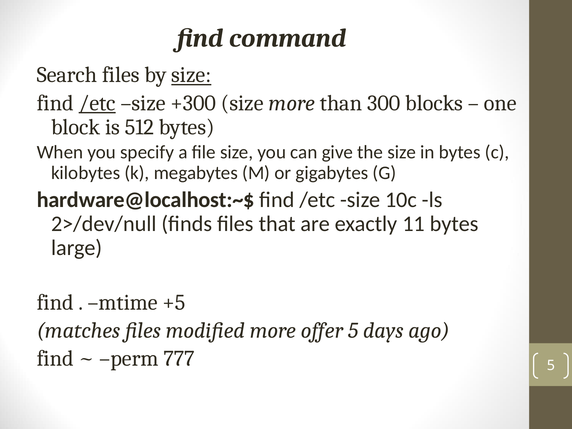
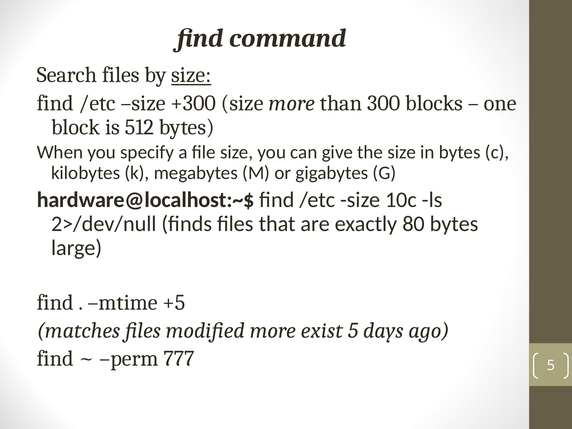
/etc underline: present -> none (97, 103)
11: 11 -> 80 (414, 224)
offer: offer -> exist (322, 330)
